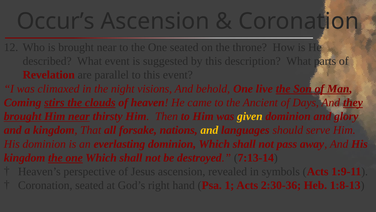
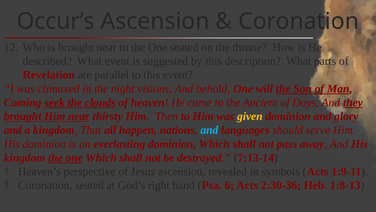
live: live -> will (264, 89)
stirs: stirs -> seek (54, 102)
forsake: forsake -> happen (138, 130)
and colour: yellow -> light blue (209, 130)
1: 1 -> 6 (229, 185)
